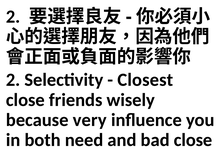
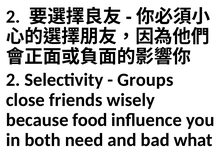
Closest: Closest -> Groups (145, 80)
very: very -> food (90, 120)
bad close: close -> what (193, 140)
